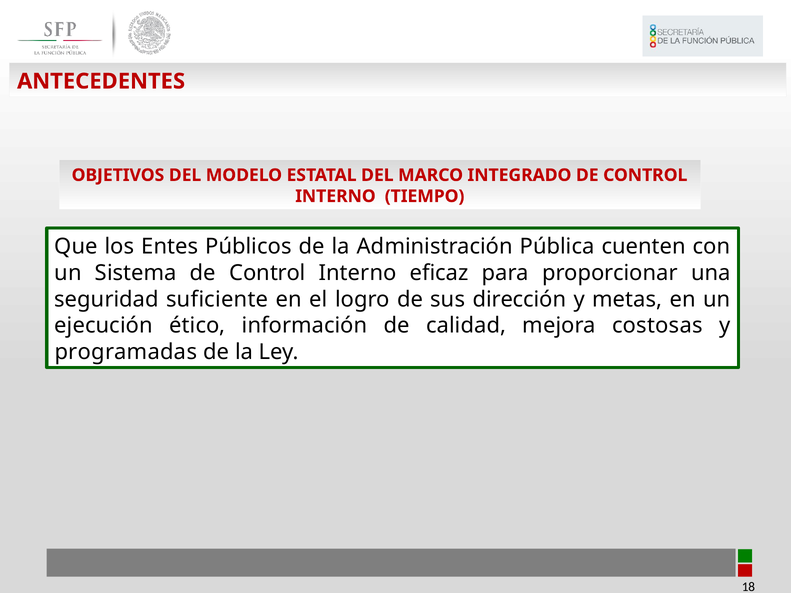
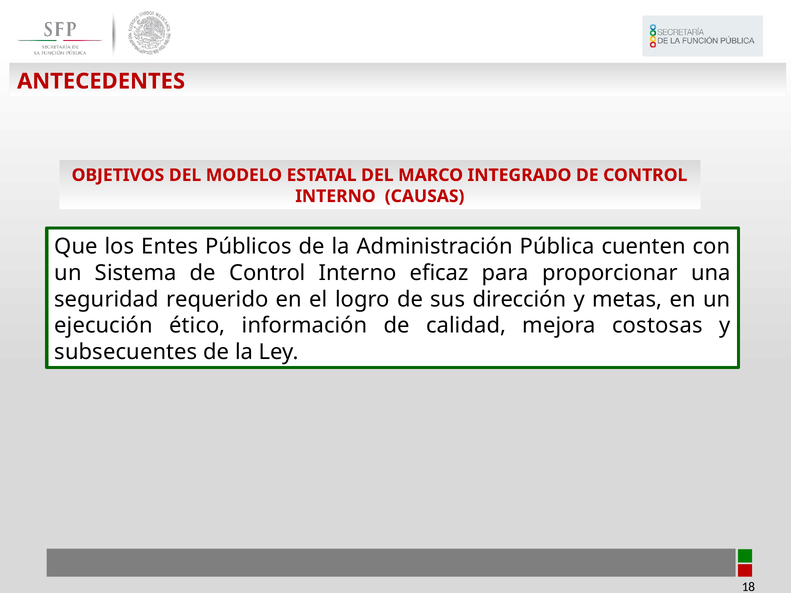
TIEMPO: TIEMPO -> CAUSAS (425, 196)
suficiente: suficiente -> requerido (217, 299)
programadas: programadas -> subsecuentes (126, 352)
